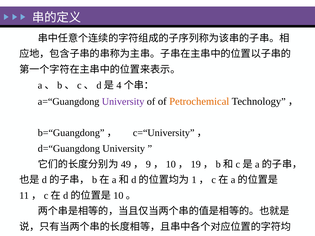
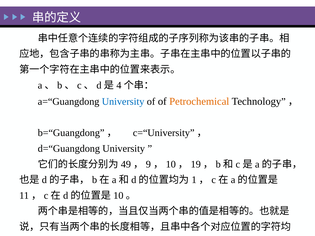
University colour: purple -> blue (123, 102)
